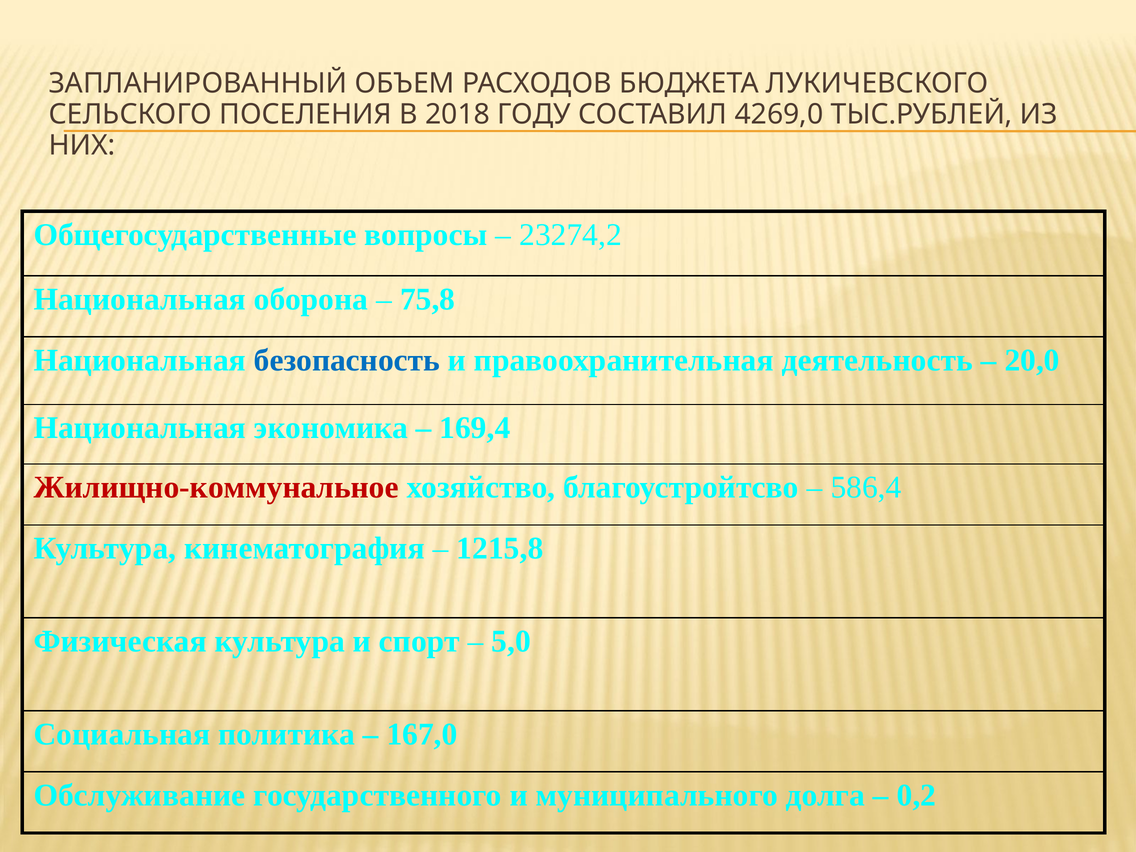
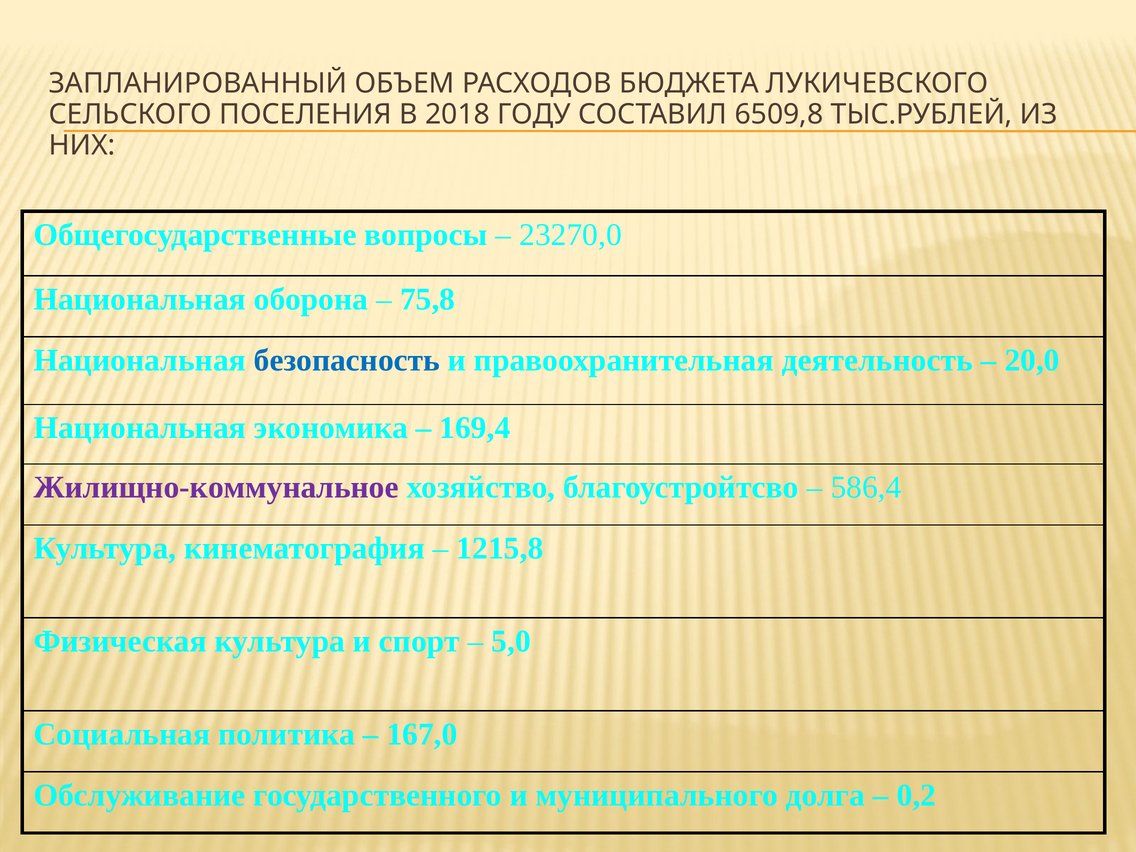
4269,0: 4269,0 -> 6509,8 (779, 114)
23274,2: 23274,2 -> 23270,0 (571, 235)
Жилищно-коммунальное colour: red -> purple (216, 487)
